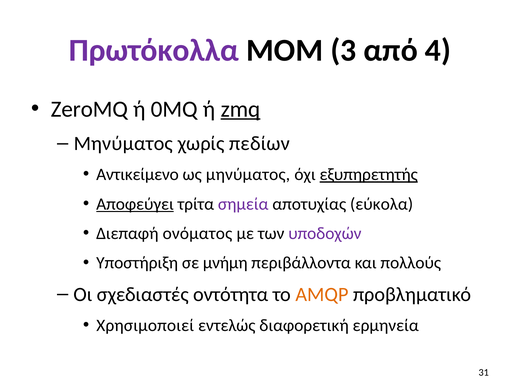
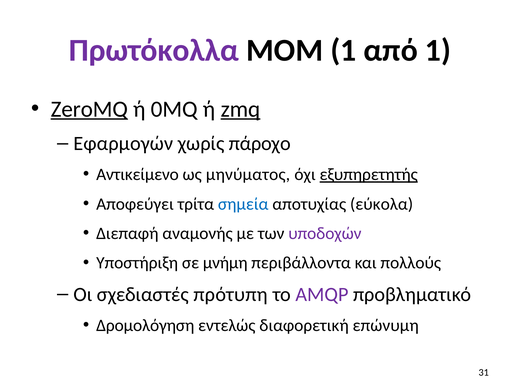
MOM 3: 3 -> 1 (343, 50)
από 4: 4 -> 1 (438, 50)
ZeroMQ underline: none -> present (89, 109)
Μηνύματος: Μηνύματος -> Εφαρμογών (123, 144)
πεδίων: πεδίων -> πάροχο (260, 144)
Αποφεύγει underline: present -> none (135, 204)
σημεία colour: purple -> blue (243, 204)
ονόματος: ονόματος -> αναμονής (198, 233)
οντότητα: οντότητα -> πρότυπη (231, 294)
AMQP colour: orange -> purple (322, 294)
Χρησιμοποιεί: Χρησιμοποιεί -> Δρομολόγηση (145, 325)
ερμηνεία: ερμηνεία -> επώνυμη (386, 325)
